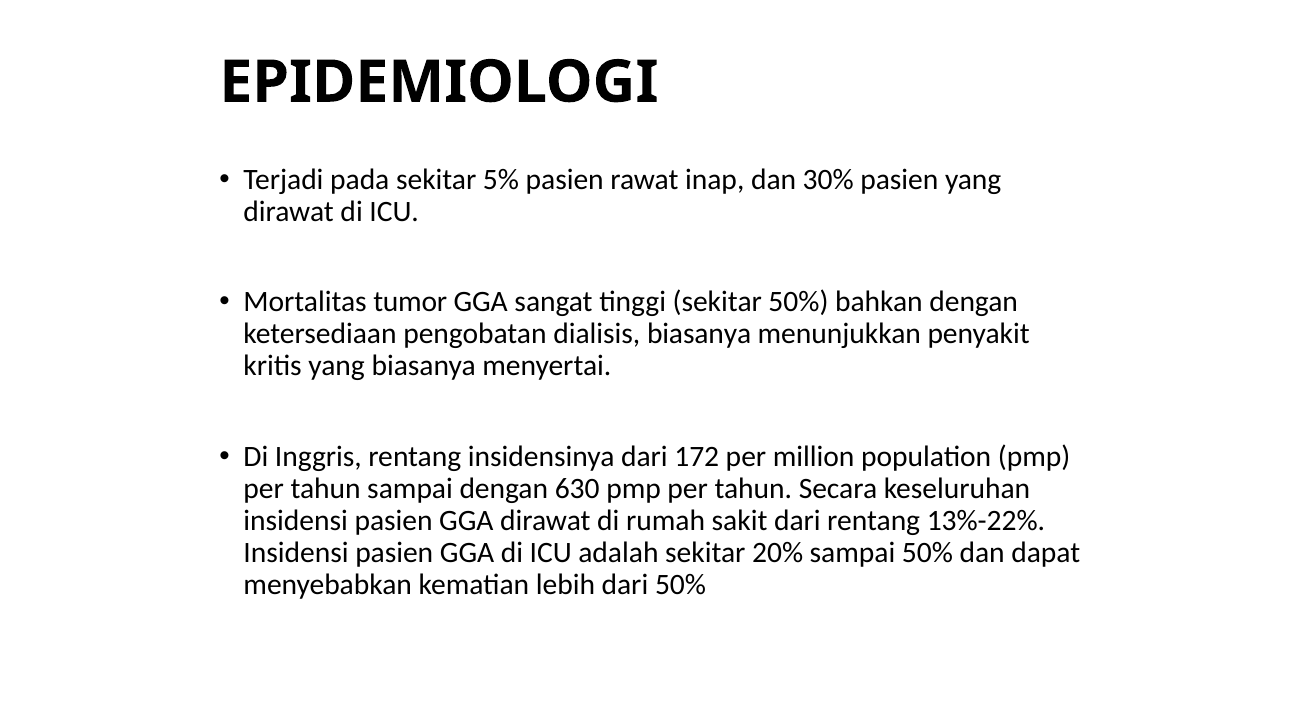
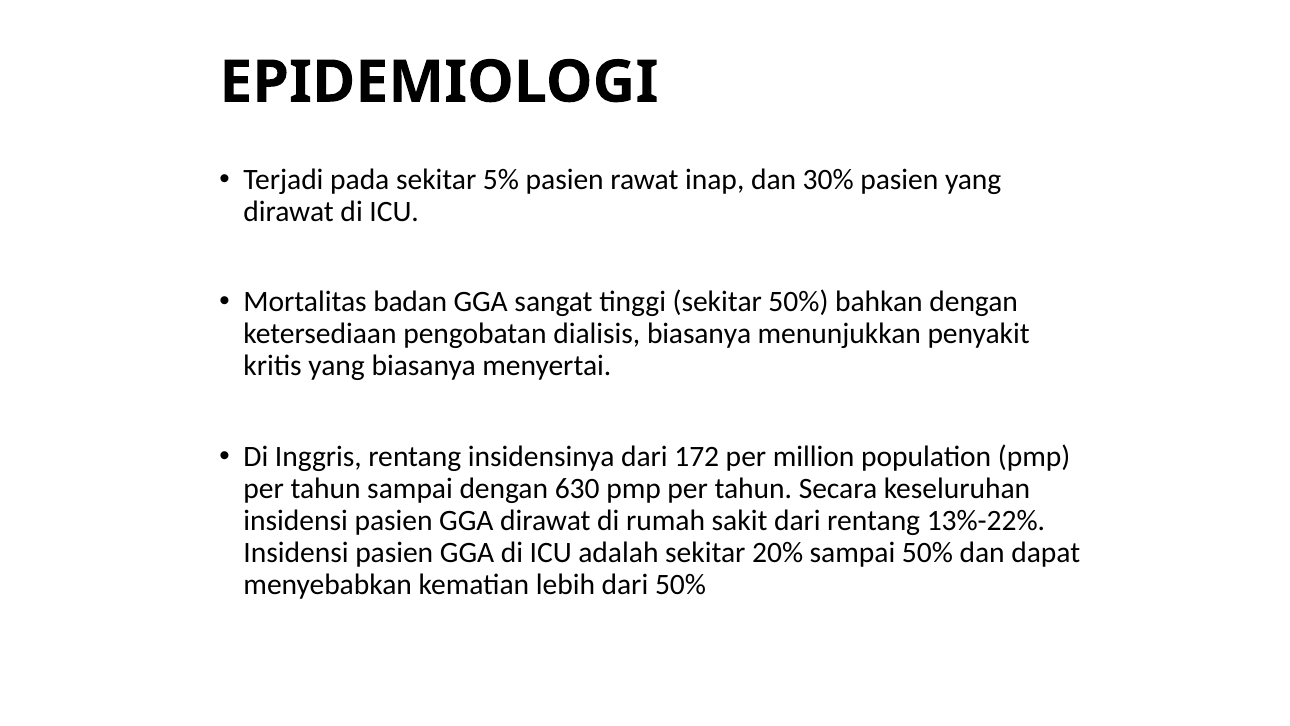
tumor: tumor -> badan (410, 302)
